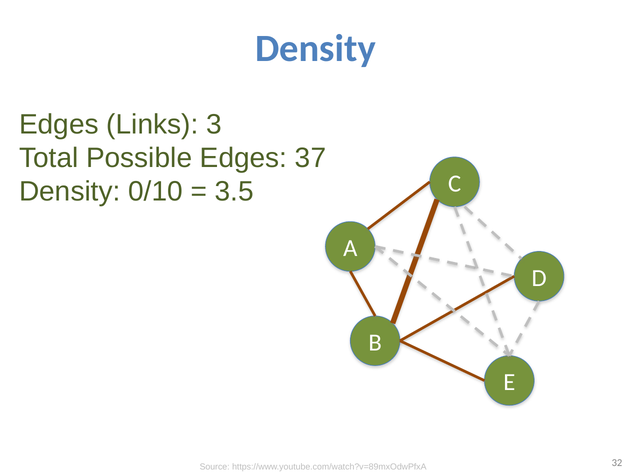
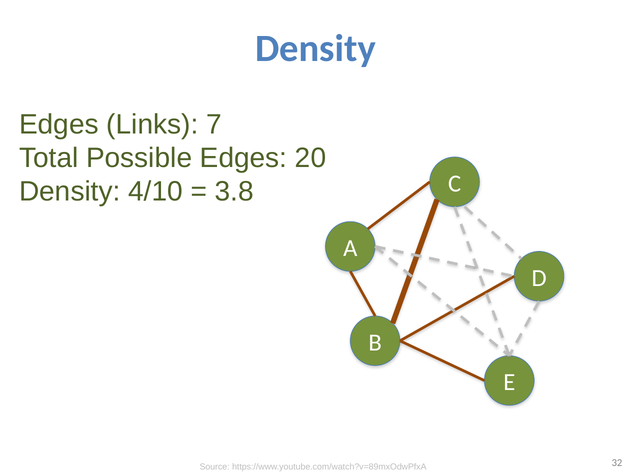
3: 3 -> 7 (214, 124)
37: 37 -> 20 (311, 158)
0/10: 0/10 -> 4/10 (155, 192)
3.5: 3.5 -> 3.8 (234, 192)
